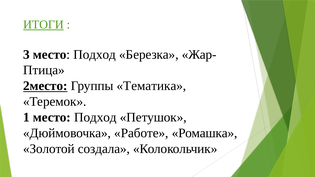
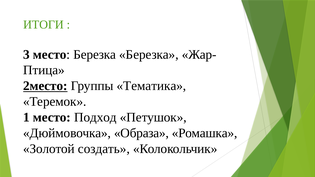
ИТОГИ underline: present -> none (43, 25)
3 место Подход: Подход -> Березка (95, 54)
Работе: Работе -> Образа (141, 133)
создала: создала -> создать (104, 149)
